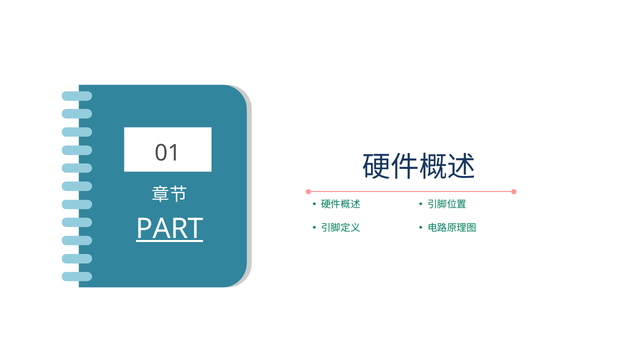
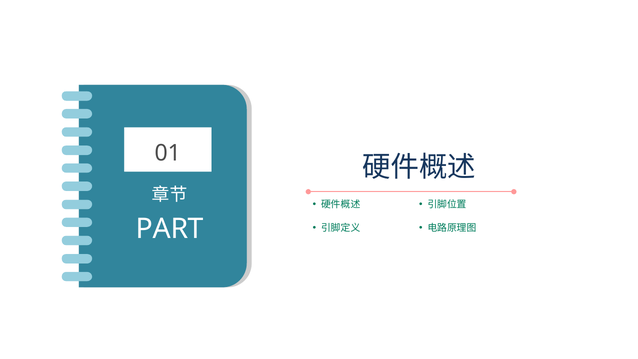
PART underline: present -> none (170, 229)
